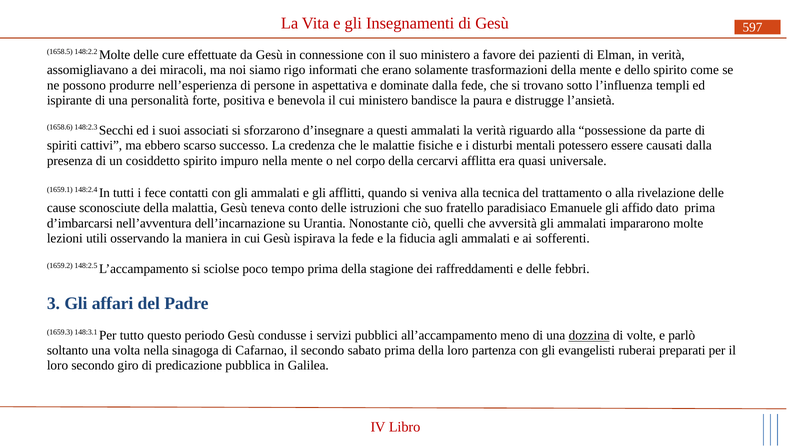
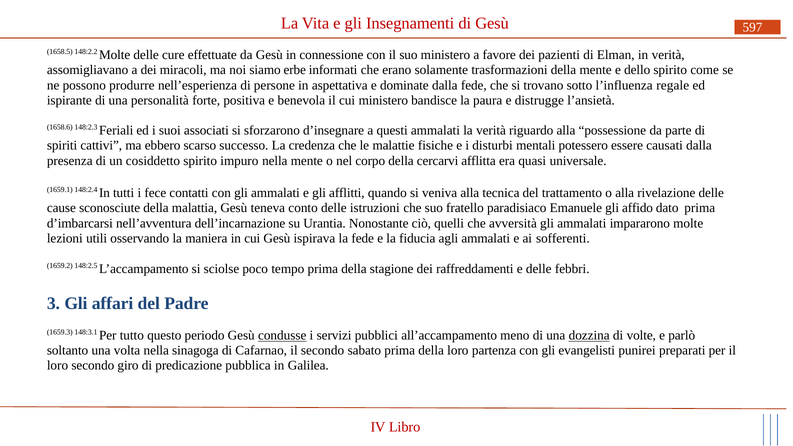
rigo: rigo -> erbe (295, 70)
templi: templi -> regale (673, 85)
Secchi: Secchi -> Feriali (116, 131)
condusse underline: none -> present (282, 336)
ruberai: ruberai -> punirei (637, 351)
